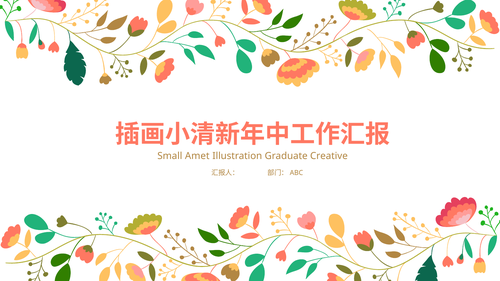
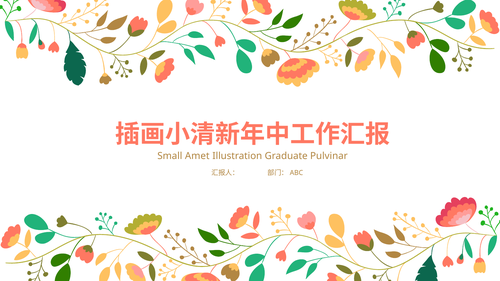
Creative: Creative -> Pulvinar (329, 156)
